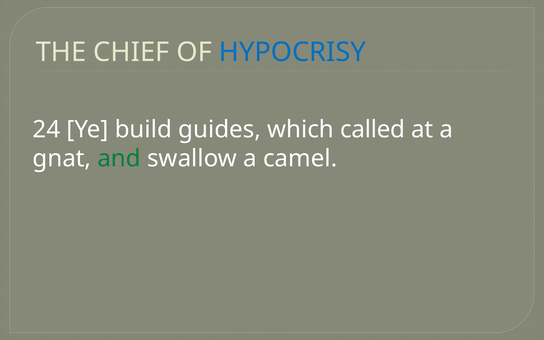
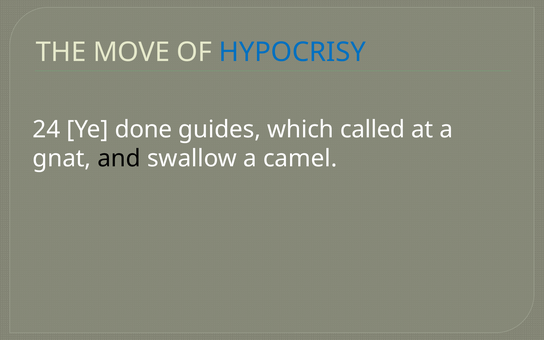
CHIEF: CHIEF -> MOVE (132, 52)
build: build -> done (143, 130)
and colour: green -> black (119, 159)
